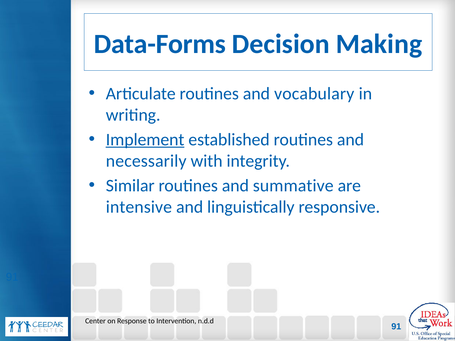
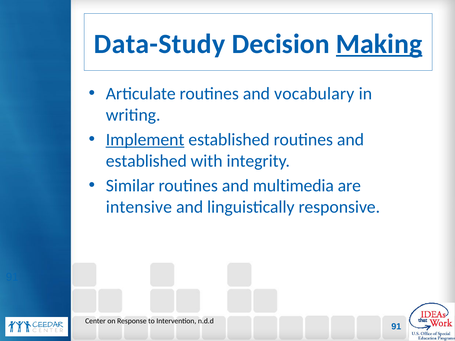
Data-Forms: Data-Forms -> Data-Study (160, 44)
Making underline: none -> present (379, 44)
necessarily: necessarily -> established (146, 161)
summative: summative -> multimedia (293, 186)
